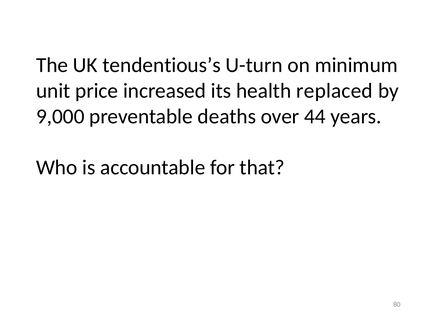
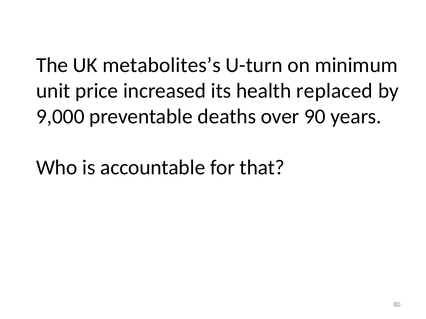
tendentious’s: tendentious’s -> metabolites’s (162, 65)
44: 44 -> 90 (315, 117)
